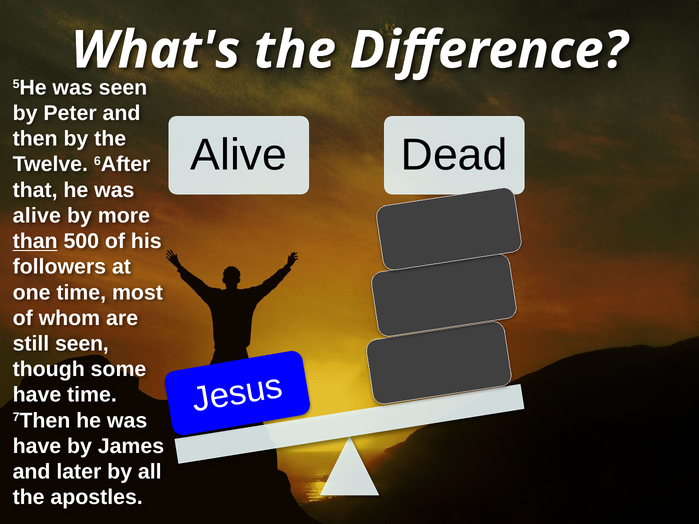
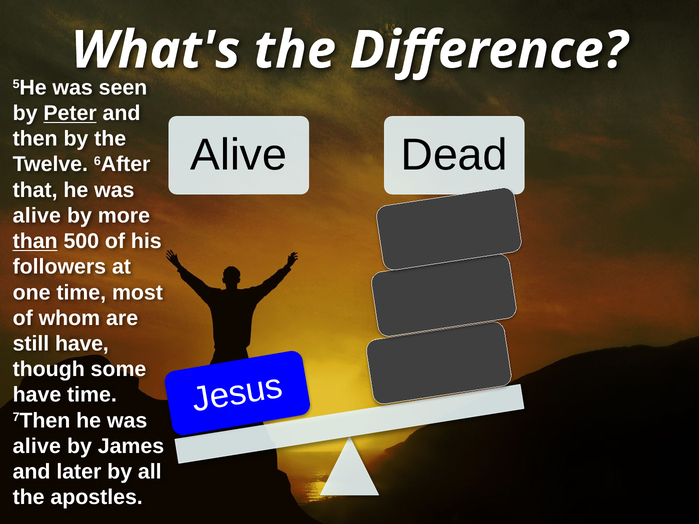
Peter underline: none -> present (70, 113)
still seen: seen -> have (82, 344)
have: have -> alive (37, 446)
